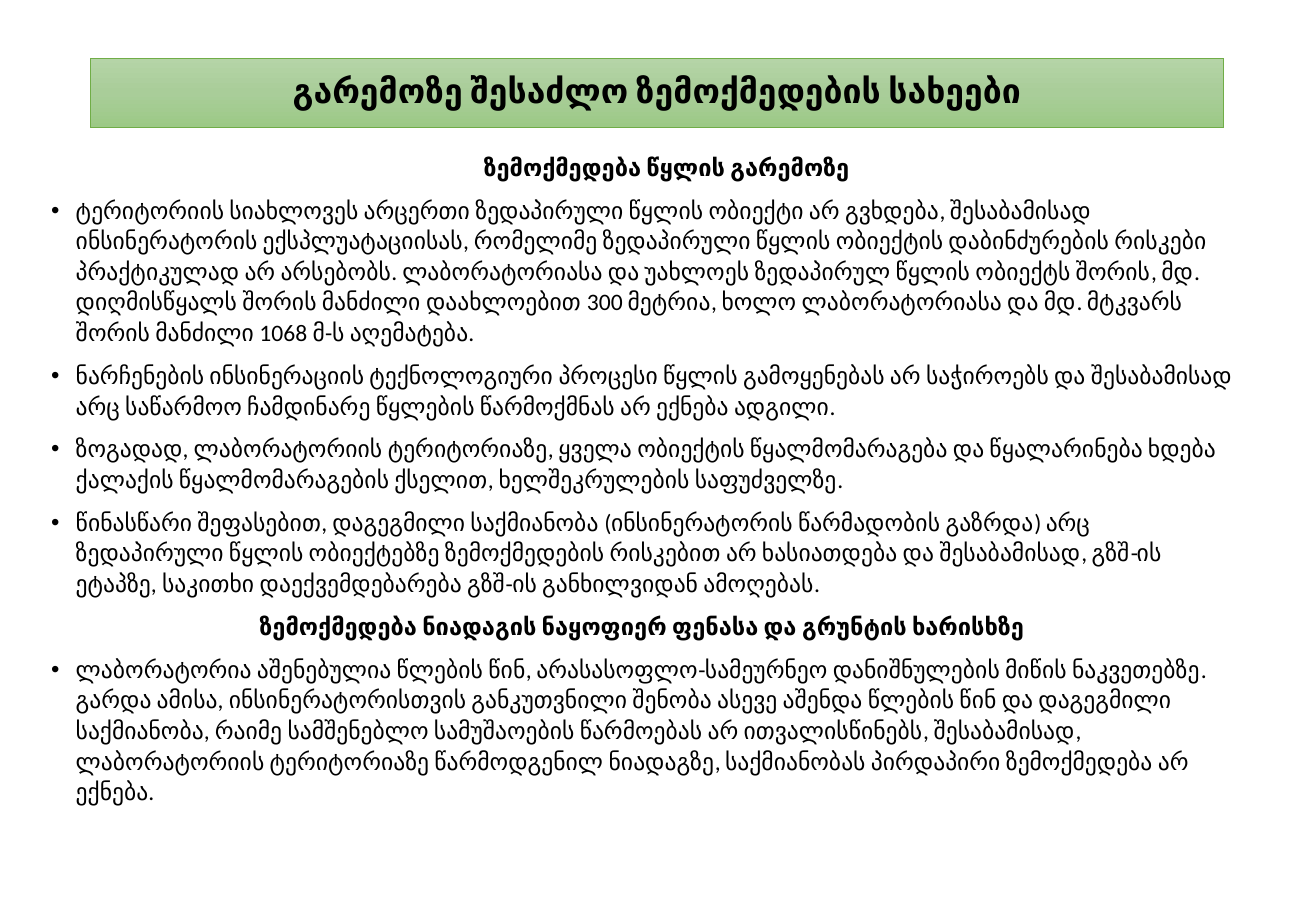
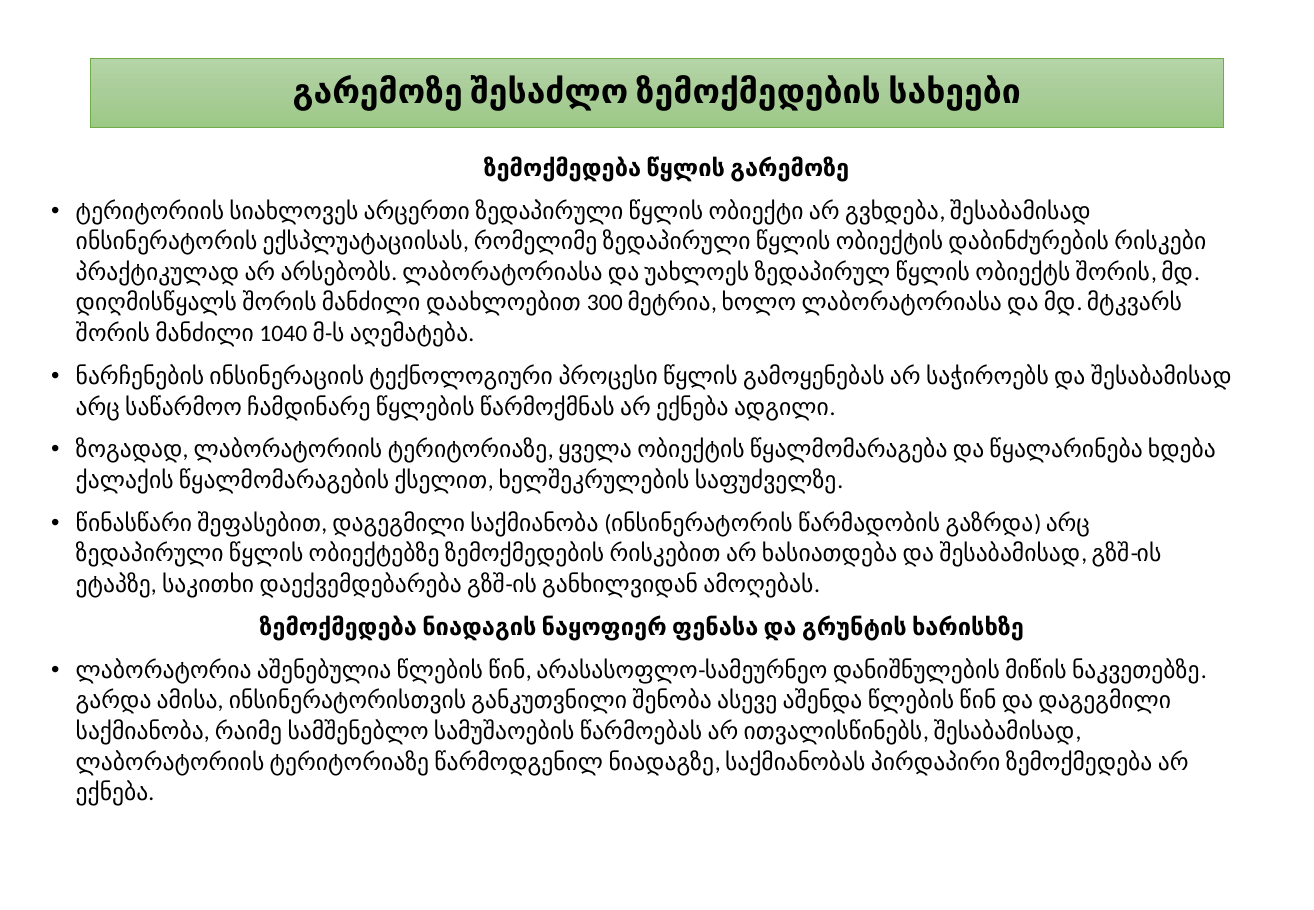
1068: 1068 -> 1040 (283, 334)
